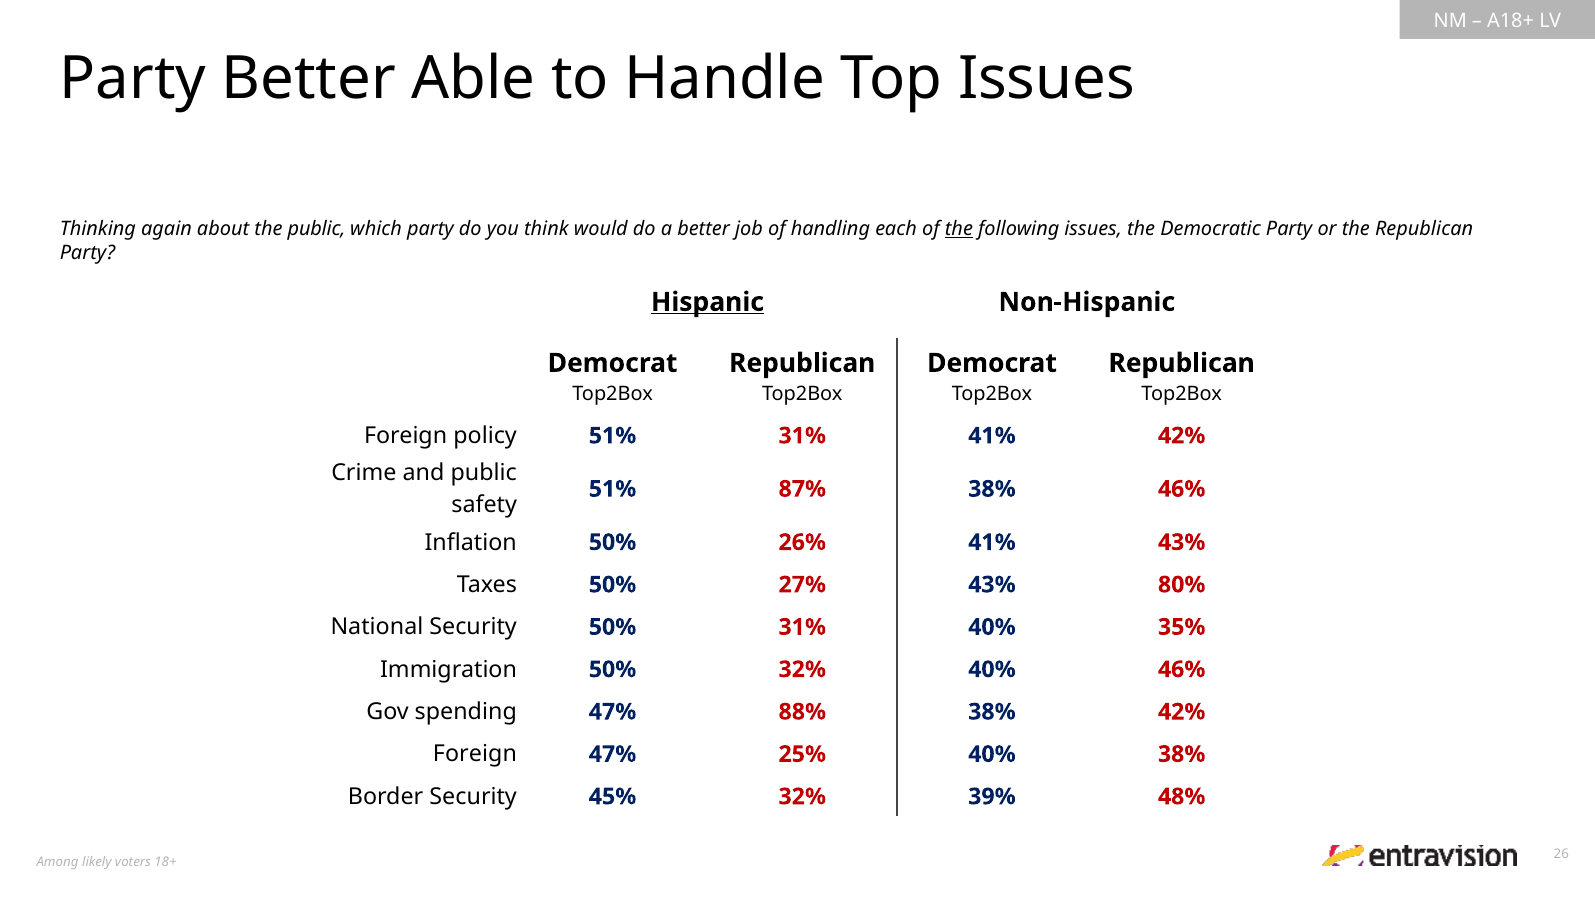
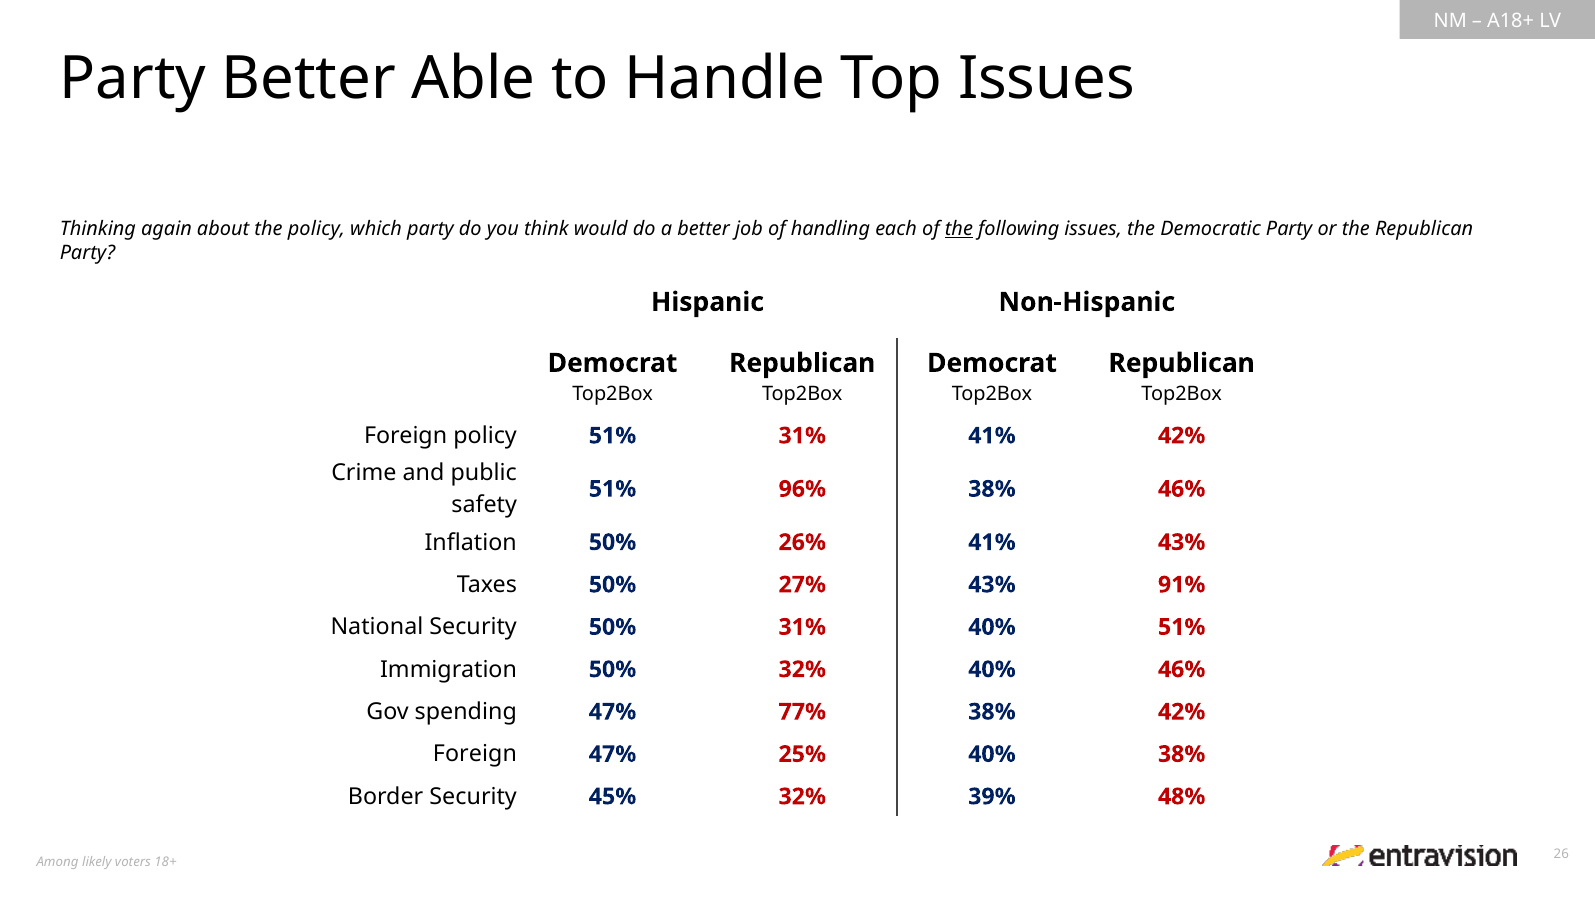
the public: public -> policy (316, 229)
Hispanic underline: present -> none (707, 302)
87%: 87% -> 96% (802, 489)
80%: 80% -> 91% (1182, 585)
40% 35%: 35% -> 51% (1182, 627)
88%: 88% -> 77% (802, 712)
